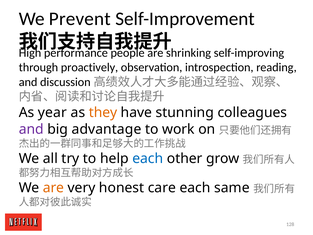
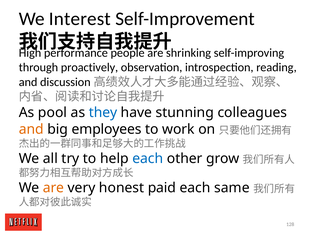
Prevent: Prevent -> Interest (80, 19)
year: year -> pool (52, 112)
they colour: orange -> blue (103, 112)
and colour: purple -> orange (31, 129)
advantage: advantage -> employees (107, 129)
care: care -> paid (162, 187)
